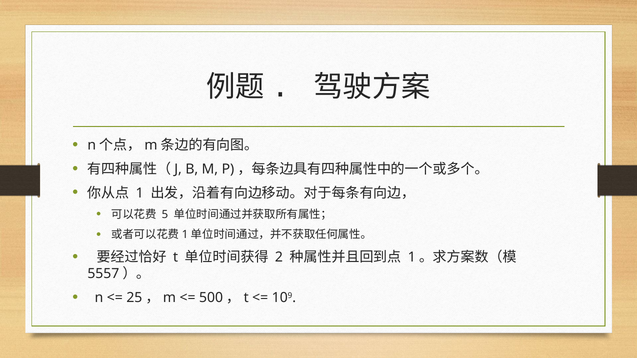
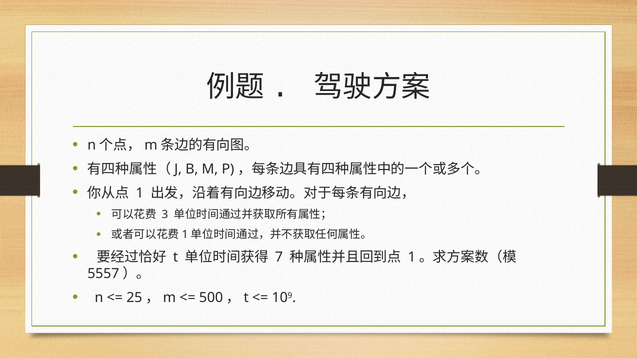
5: 5 -> 3 (165, 215)
2: 2 -> 7 (279, 257)
